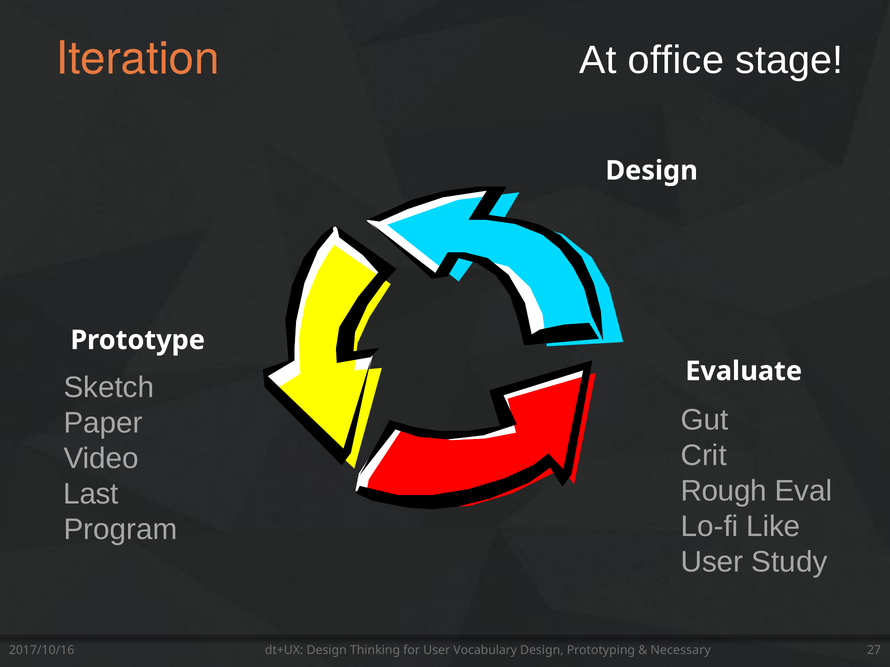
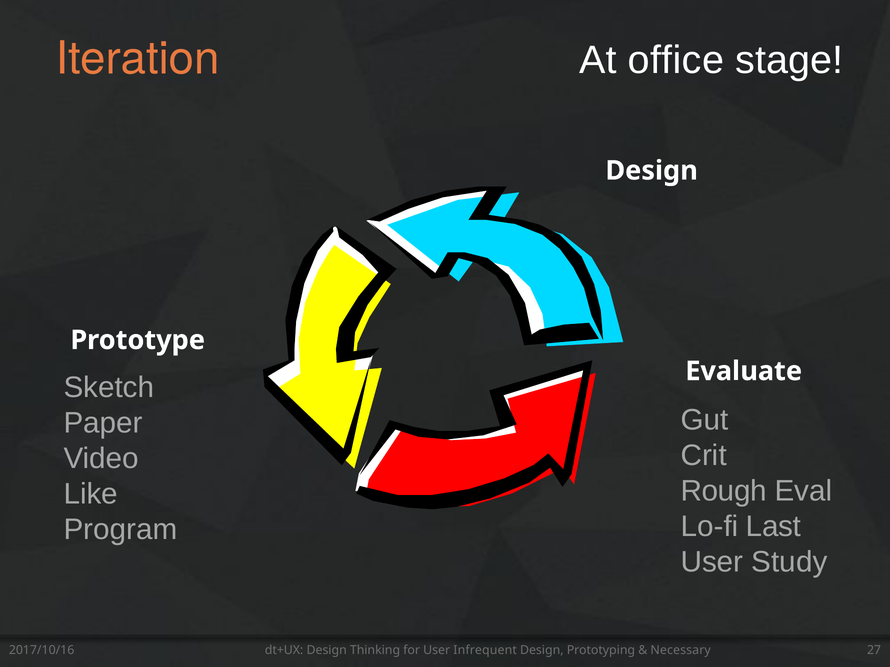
Last: Last -> Like (91, 494)
Like: Like -> Last (773, 527)
Vocabulary: Vocabulary -> Infrequent (485, 651)
